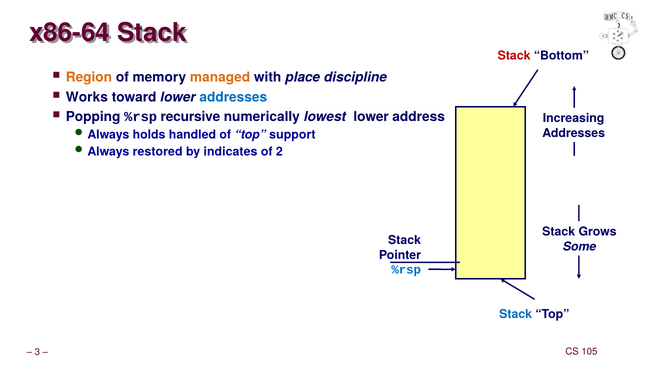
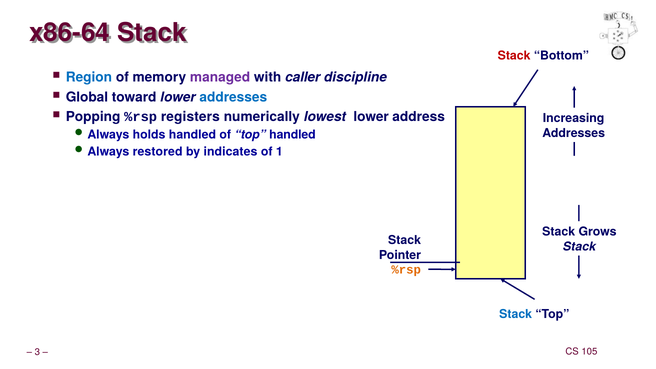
Region colour: orange -> blue (89, 77)
managed colour: orange -> purple (220, 77)
place: place -> caller (303, 77)
Works: Works -> Global (87, 97)
recursive: recursive -> registers (190, 117)
top support: support -> handled (292, 135)
2: 2 -> 1 (279, 152)
Some: Some -> Stack (579, 247)
%rsp colour: blue -> orange (406, 270)
